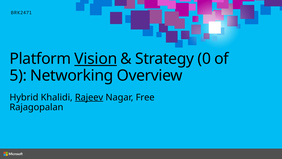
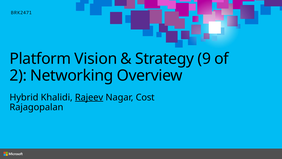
Vision underline: present -> none (96, 59)
0: 0 -> 9 (204, 59)
5: 5 -> 2 (18, 75)
Free: Free -> Cost (145, 97)
